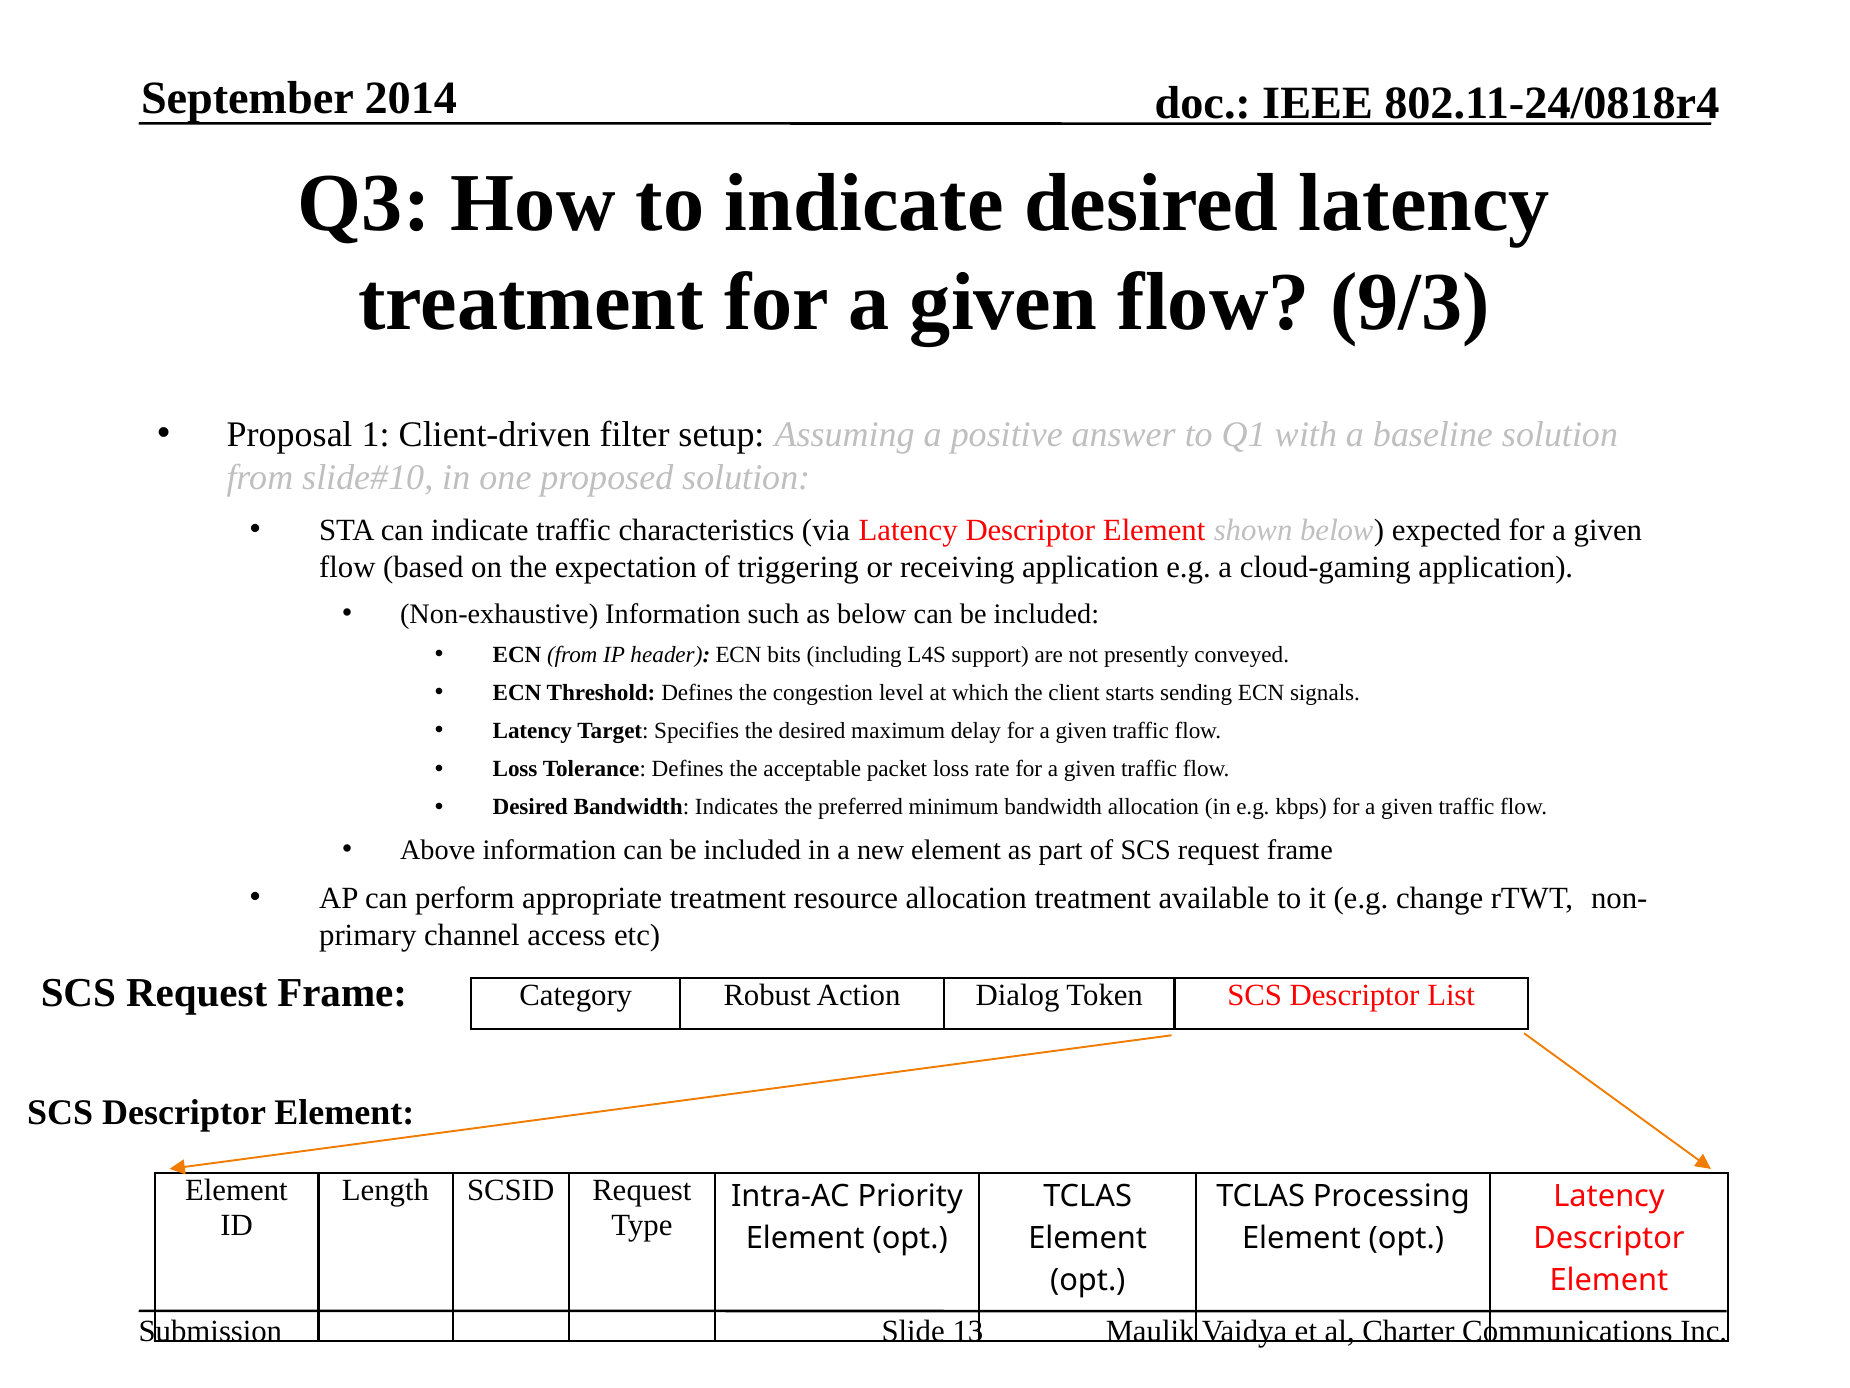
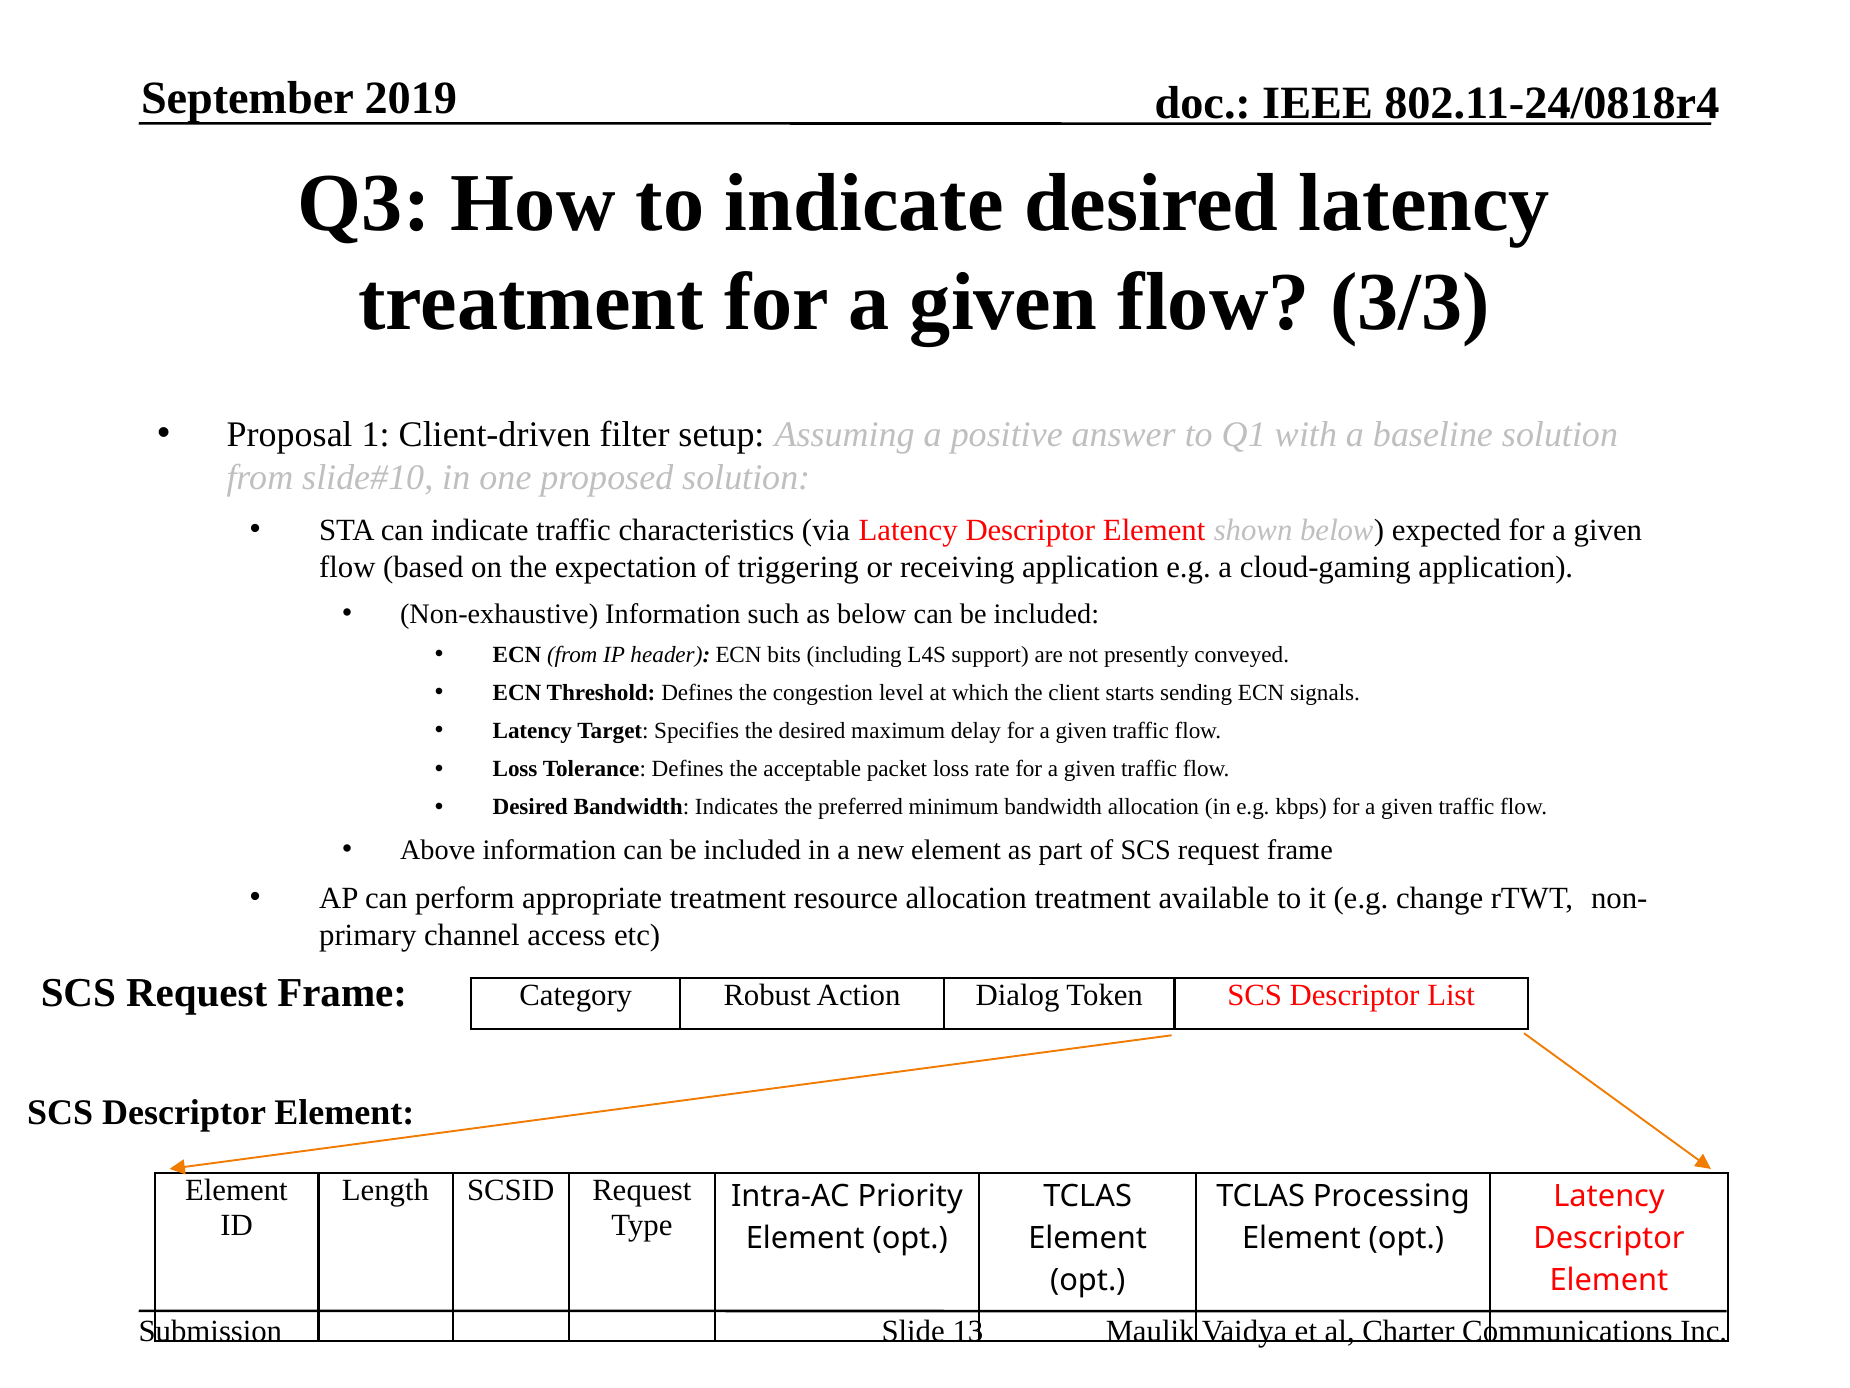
2014: 2014 -> 2019 (411, 98)
9/3: 9/3 -> 3/3 (1410, 302)
